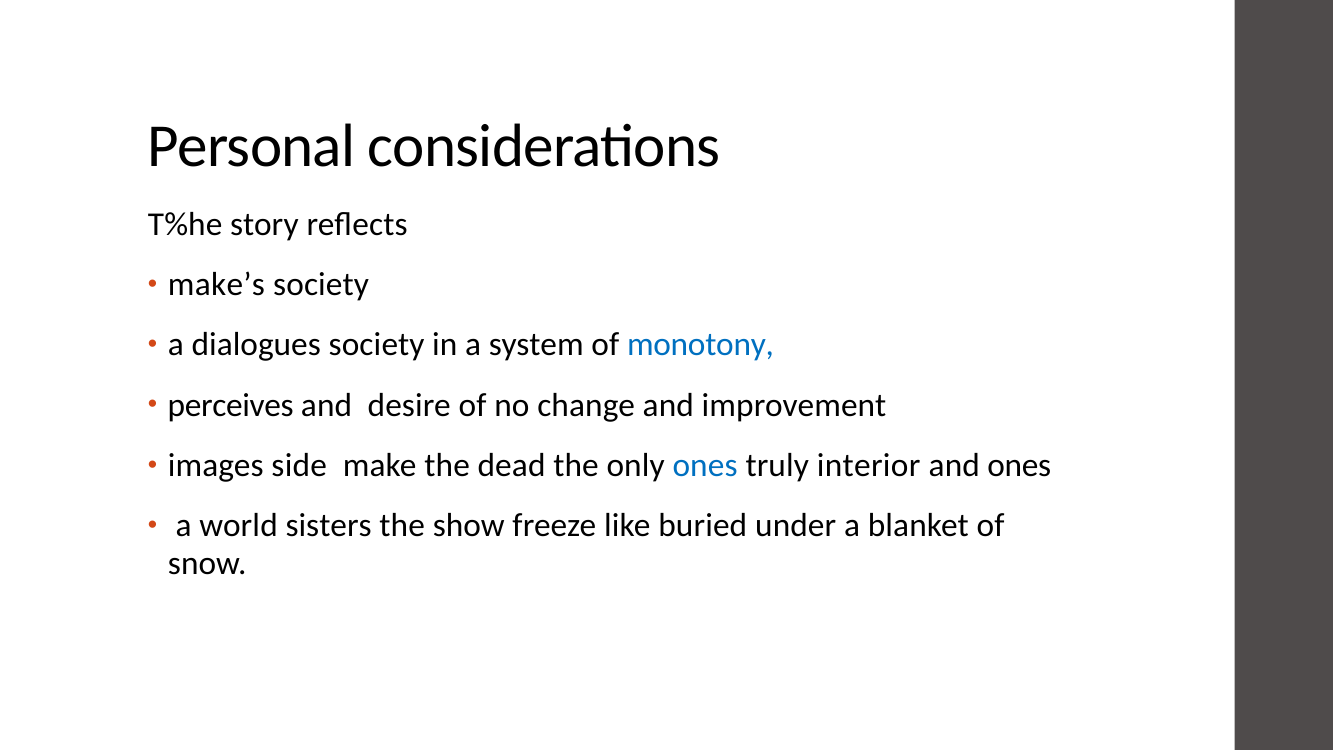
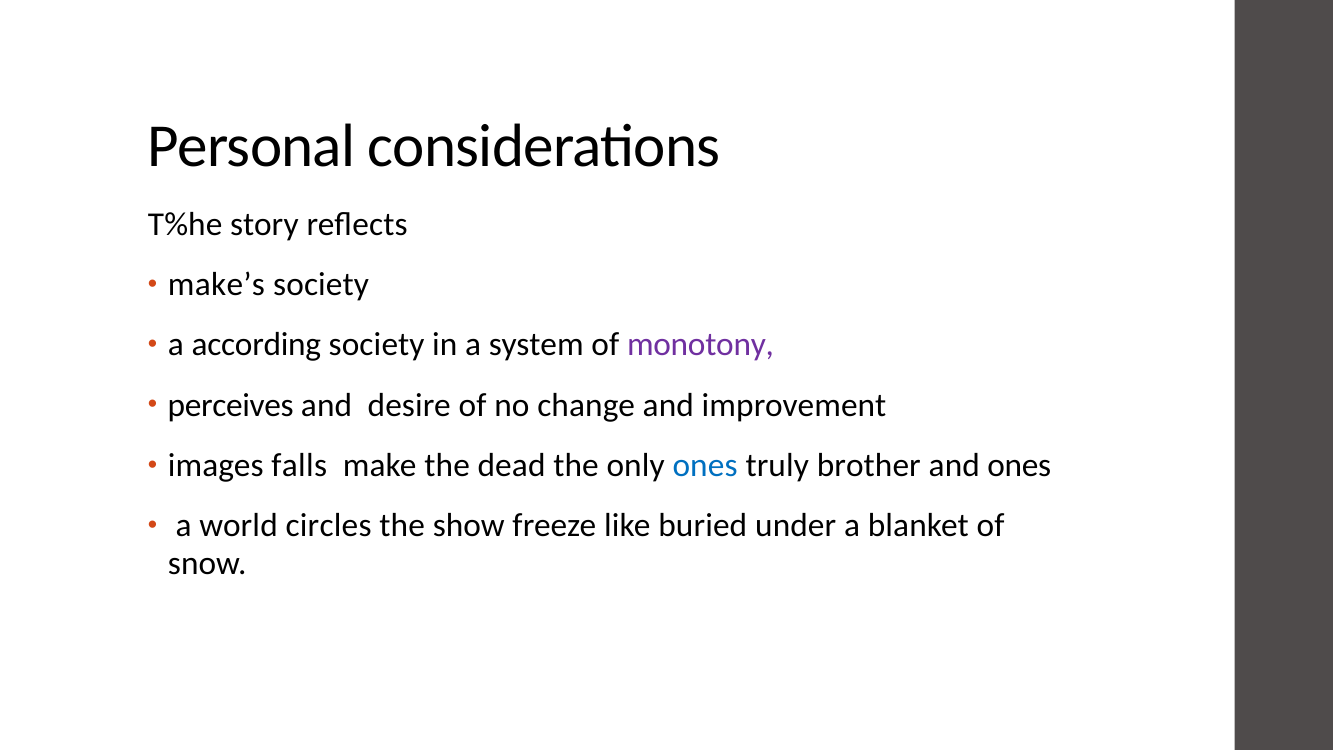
dialogues: dialogues -> according (256, 345)
monotony colour: blue -> purple (700, 345)
side: side -> falls (299, 465)
interior: interior -> brother (869, 465)
sisters: sisters -> circles (329, 525)
